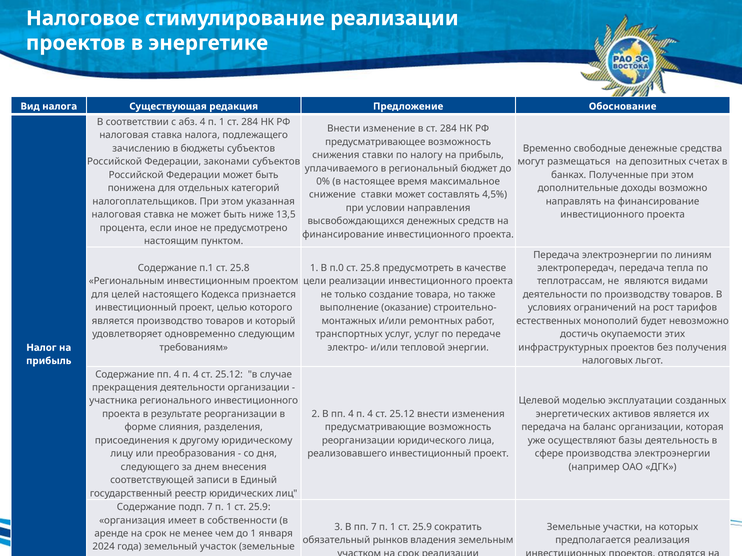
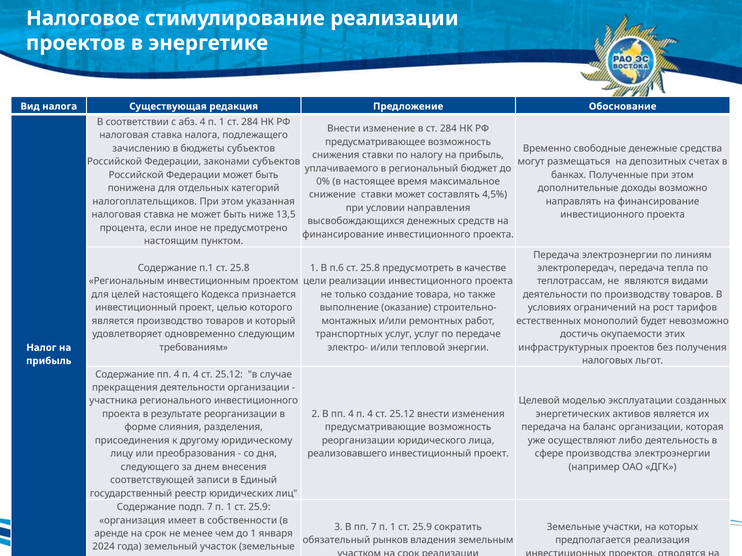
п.0: п.0 -> п.6 (337, 268)
базы: базы -> либо (630, 441)
